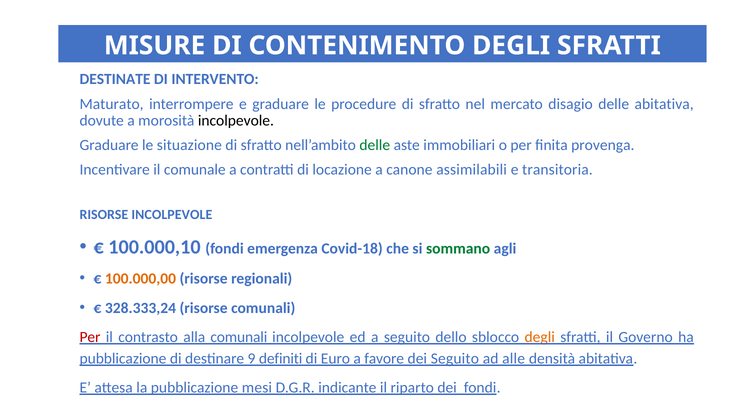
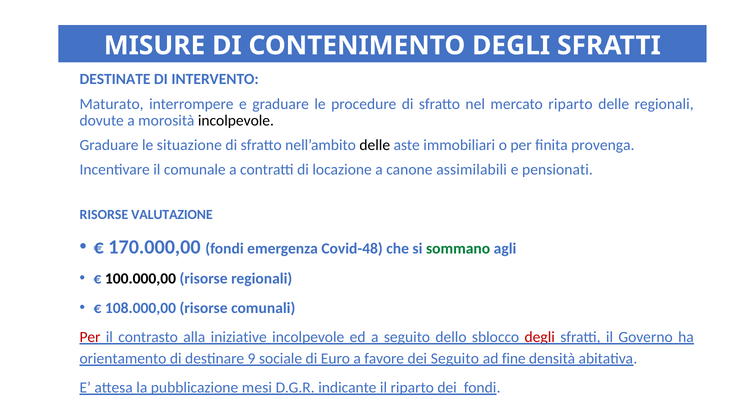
mercato disagio: disagio -> riparto (570, 104)
delle abitativa: abitativa -> regionali (664, 104)
delle colour: green -> black (375, 145)
transitoria: transitoria -> pensionati (557, 170)
RISORSE INCOLPEVOLE: INCOLPEVOLE -> VALUTAZIONE (172, 215)
100.000,10: 100.000,10 -> 170.000,00 (154, 247)
Covid-18: Covid-18 -> Covid-48 (352, 249)
100.000,00 colour: orange -> black (140, 279)
328.333,24: 328.333,24 -> 108.000,00 (140, 308)
alla comunali: comunali -> iniziative (239, 337)
degli colour: orange -> red (540, 337)
pubblicazione: pubblicazione -> orientamento (123, 359)
definiti: definiti -> sociale (281, 359)
alle: alle -> fine (514, 359)
